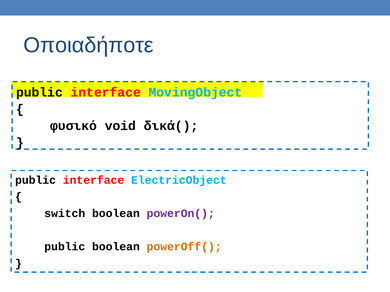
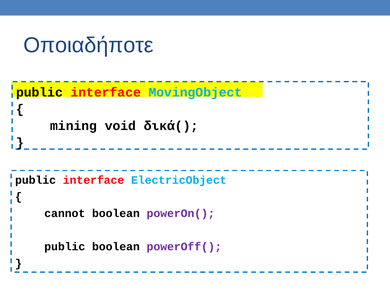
φυσικό: φυσικό -> mining (74, 126)
switch: switch -> cannot (65, 214)
powerOff( colour: orange -> purple (184, 247)
